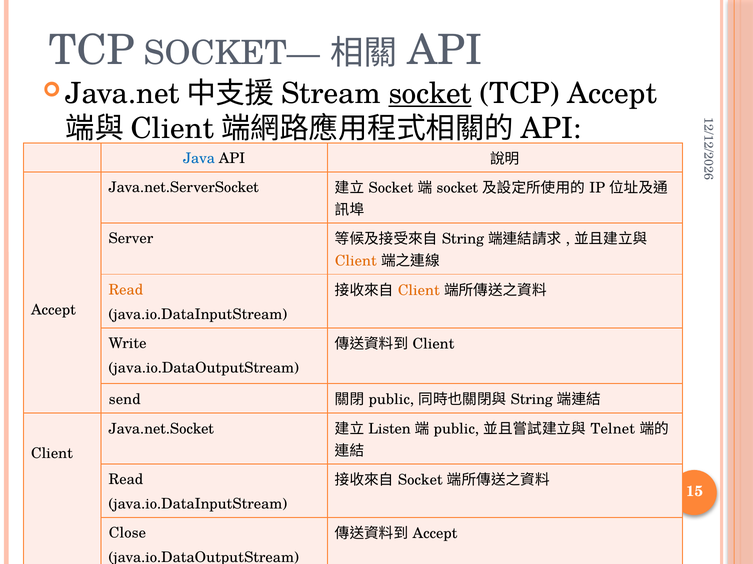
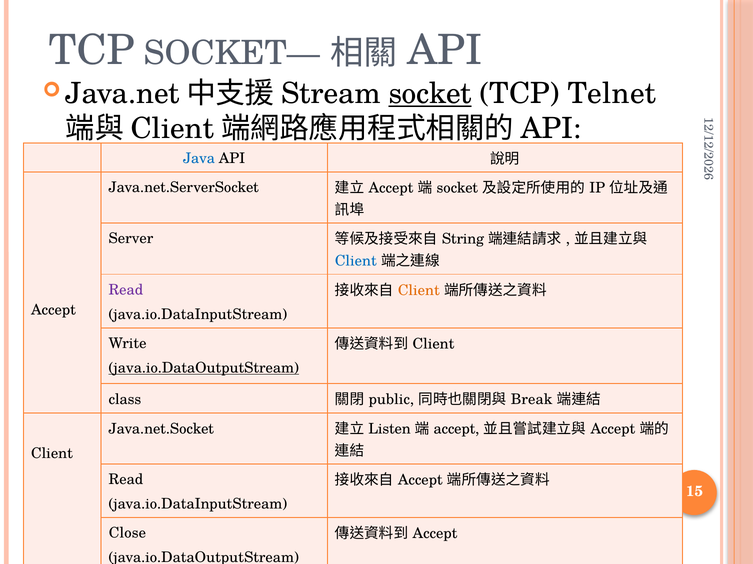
TCP Accept: Accept -> Telnet (612, 94)
Socket: Socket -> Accept (391, 188)
Client colour: orange -> blue (356, 261)
Read colour: orange -> purple (126, 290)
java.io.DataOutputStream underline: none -> present (204, 368)
send: send -> class (125, 400)
String: String -> Break (532, 400)
public: public -> accept (456, 430)
Telnet: Telnet -> Accept (613, 430)
Socket: Socket -> Accept (420, 481)
